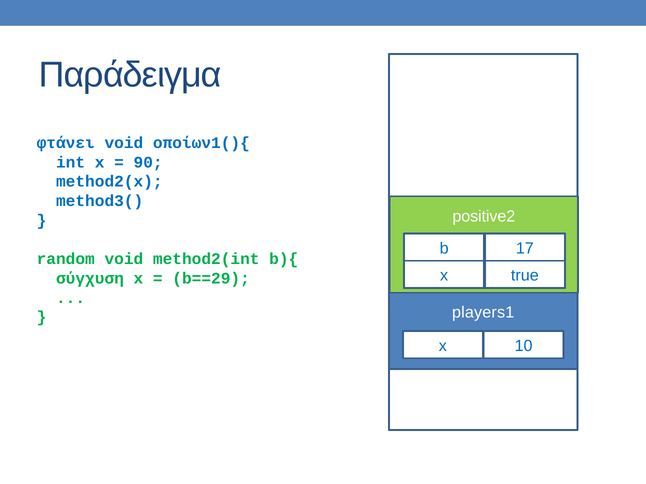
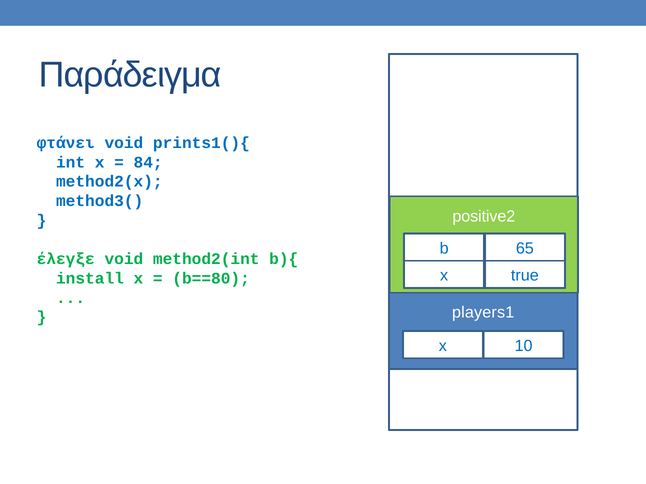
οποίων1(){: οποίων1(){ -> prints1(){ (201, 143)
90: 90 -> 84 (148, 162)
17: 17 -> 65 (525, 249)
random: random -> έλεγξε (66, 259)
σύγχυση: σύγχυση -> install (90, 279)
b==29: b==29 -> b==80 (211, 279)
